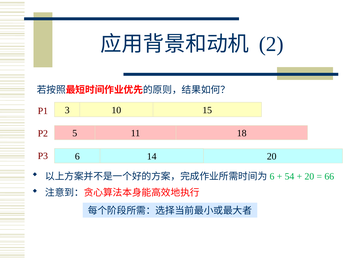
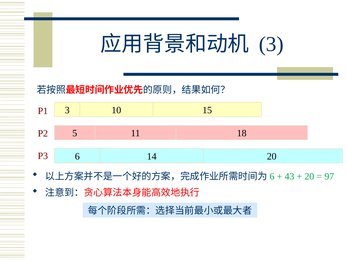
2: 2 -> 3 (271, 44)
54: 54 -> 43 (289, 177)
66: 66 -> 97 (329, 177)
